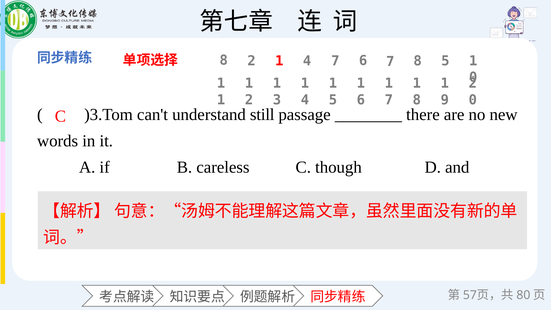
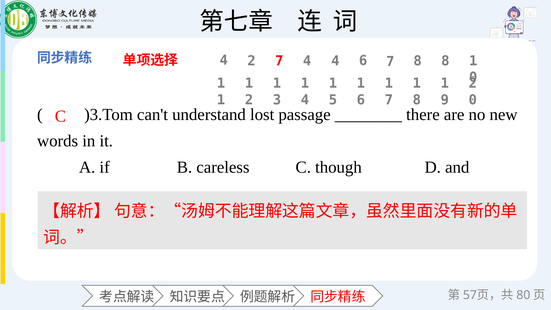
8: 8 -> 4 (224, 60)
1: 1 -> 7 (279, 61)
4 7: 7 -> 4 (335, 61)
8 5: 5 -> 8 (445, 61)
still: still -> lost (262, 115)
